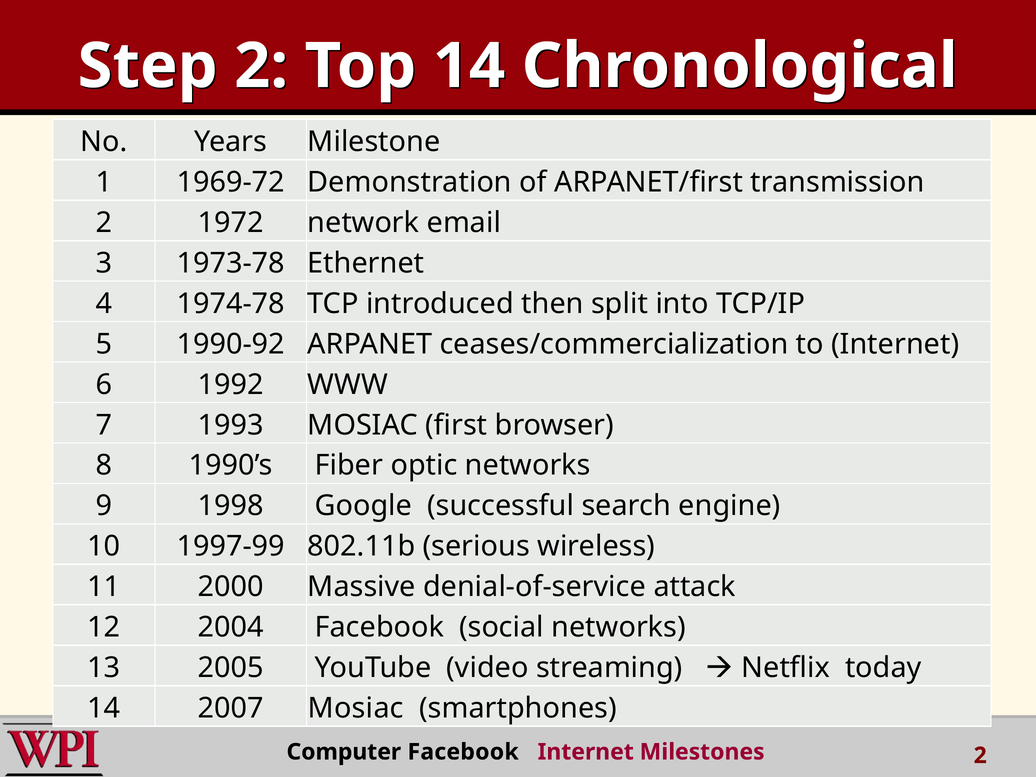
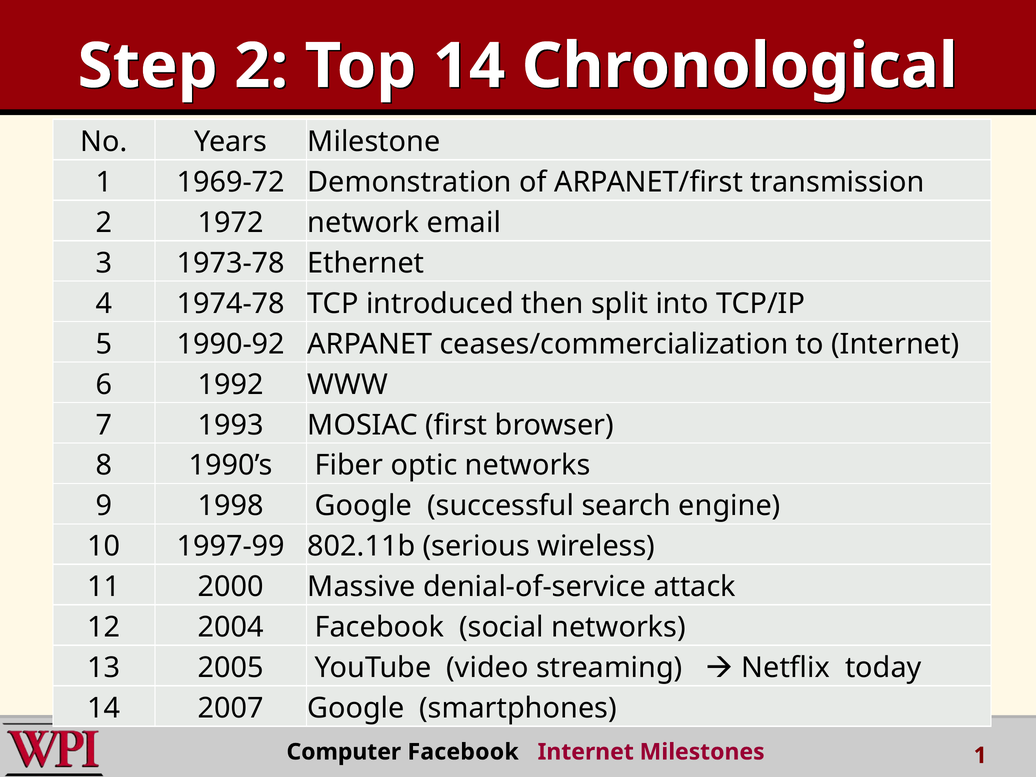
2007 Mosiac: Mosiac -> Google (356, 708)
Milestones 2: 2 -> 1 (980, 756)
